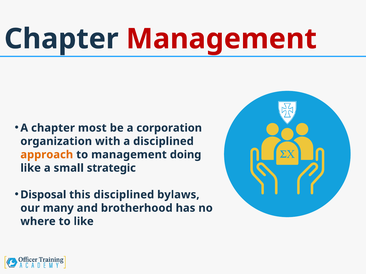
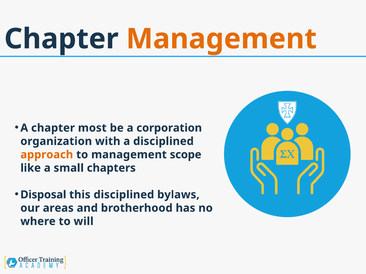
Management colour: red -> orange (221, 39)
doing: doing -> scope (186, 155)
strategic: strategic -> chapters (111, 168)
many: many -> areas (58, 208)
to like: like -> will (84, 222)
